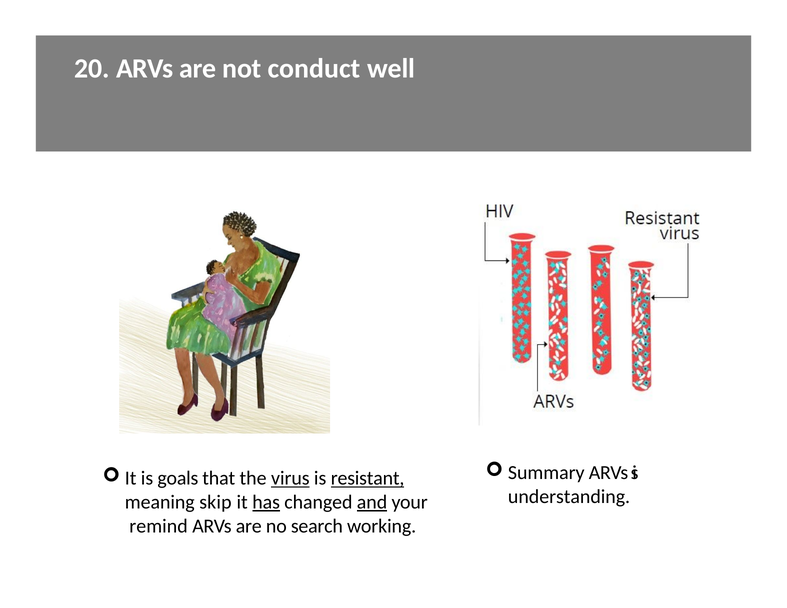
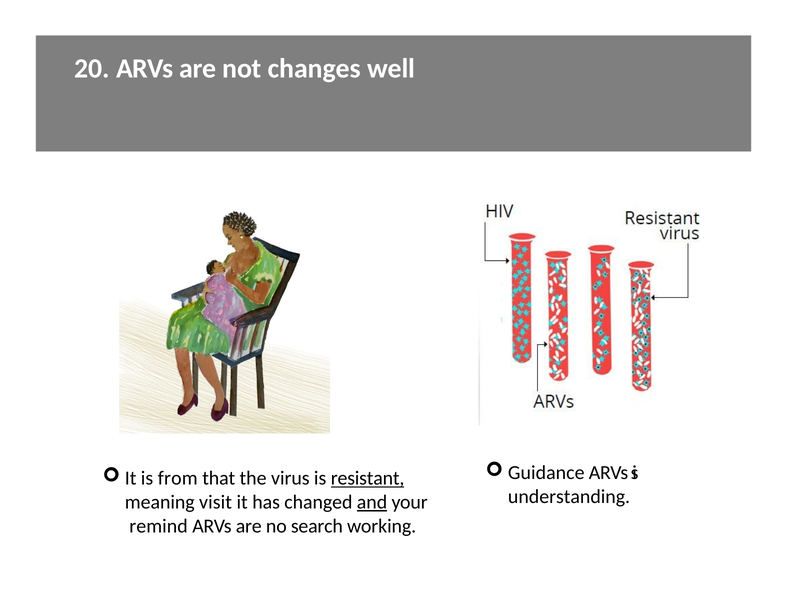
conduct: conduct -> changes (314, 69)
Summary: Summary -> Guidance (546, 473)
goals: goals -> from (178, 478)
virus underline: present -> none (290, 478)
skip: skip -> visit (216, 502)
has underline: present -> none (266, 502)
